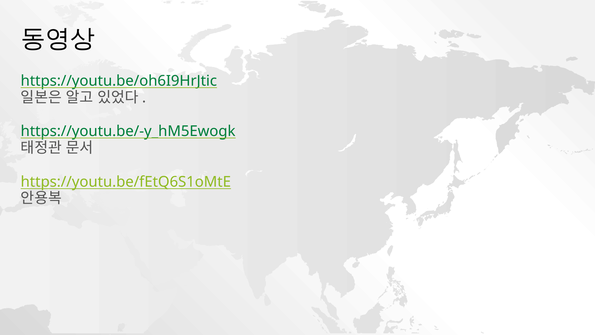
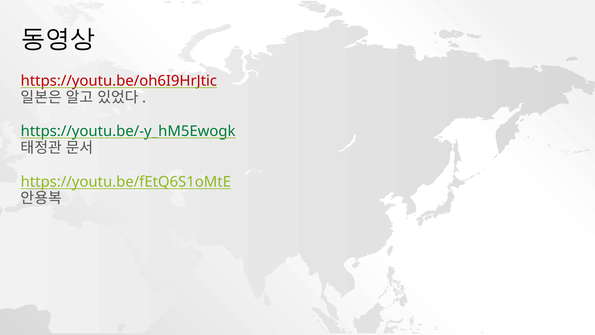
https://youtu.be/oh6I9HrJtic colour: green -> red (119, 81)
